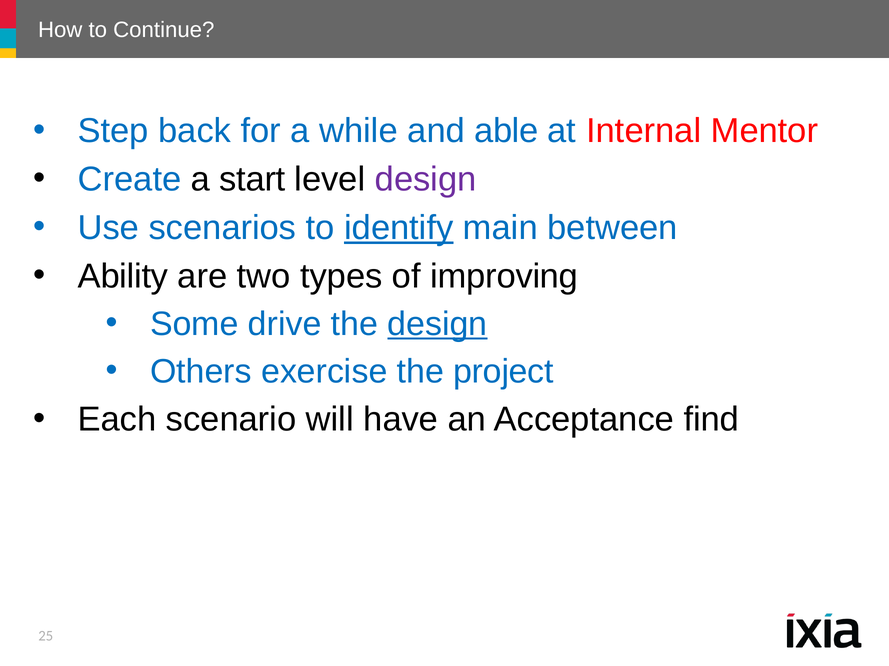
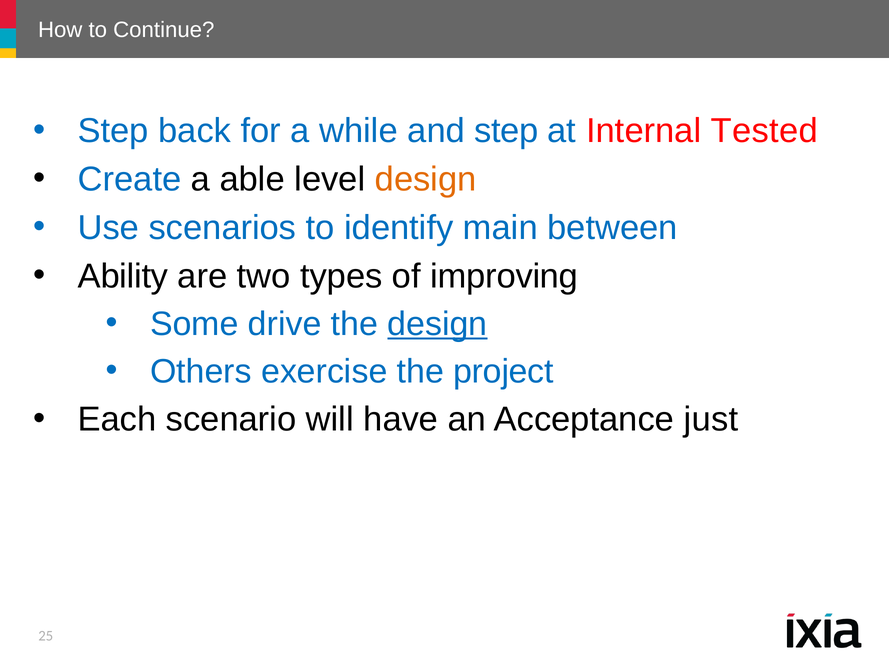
and able: able -> step (506, 131)
Mentor: Mentor -> Tested (764, 131)
start: start -> able (252, 180)
design colour: purple -> orange (426, 180)
identify underline: present -> none (399, 228)
find: find -> just (711, 420)
